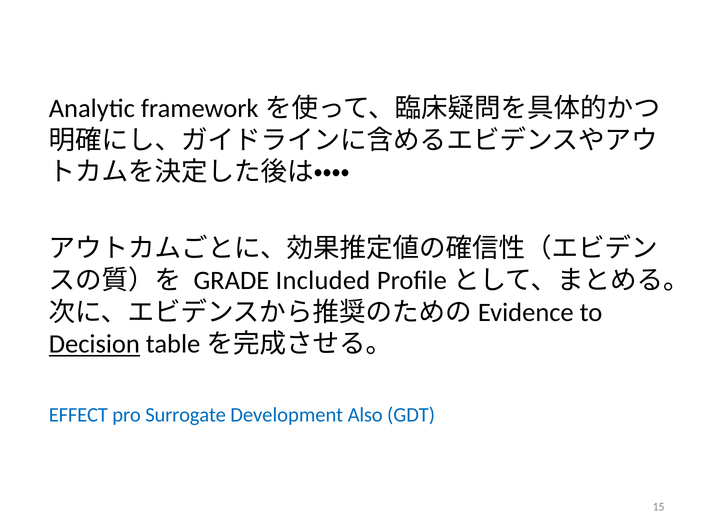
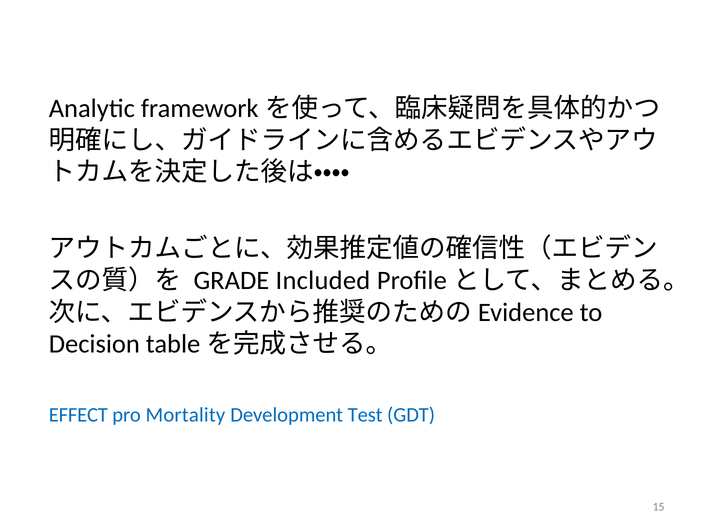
Decision underline: present -> none (94, 344)
Surrogate: Surrogate -> Mortality (185, 414)
Also: Also -> Test (365, 414)
